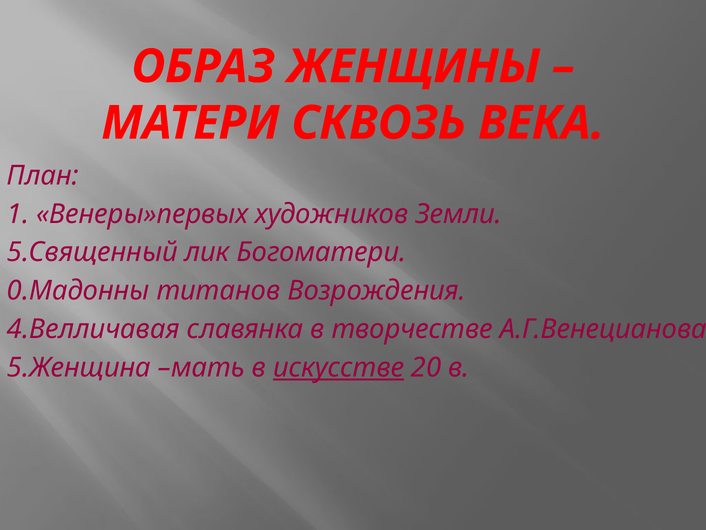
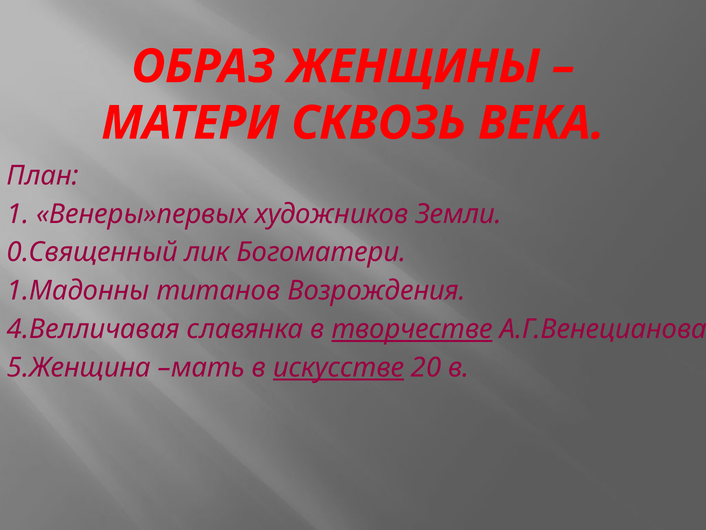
5.Священный: 5.Священный -> 0.Священный (92, 252)
0.Мадонны: 0.Мадонны -> 1.Мадонны (78, 291)
творчестве underline: none -> present (412, 329)
